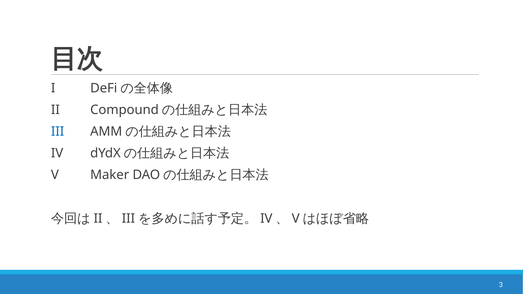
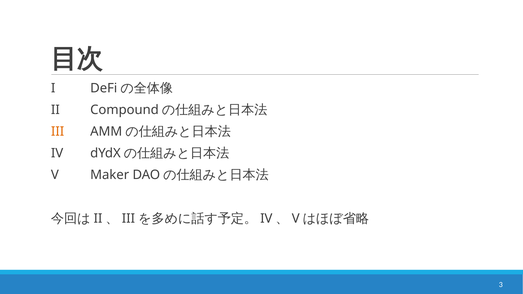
III colour: blue -> orange (58, 132)
